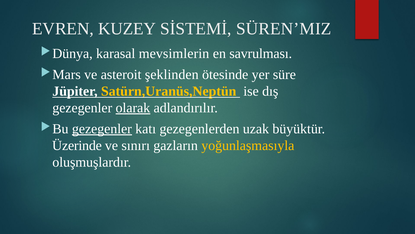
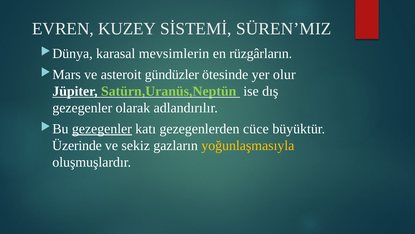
savrulması: savrulması -> rüzgârların (261, 53)
şeklinden: şeklinden -> gündüzler (172, 74)
süre: süre -> olur (284, 74)
Satürn,Uranüs,Neptün colour: yellow -> light green (169, 91)
olarak underline: present -> none (133, 108)
uzak: uzak -> cüce (256, 129)
sınırı: sınırı -> sekiz (136, 145)
